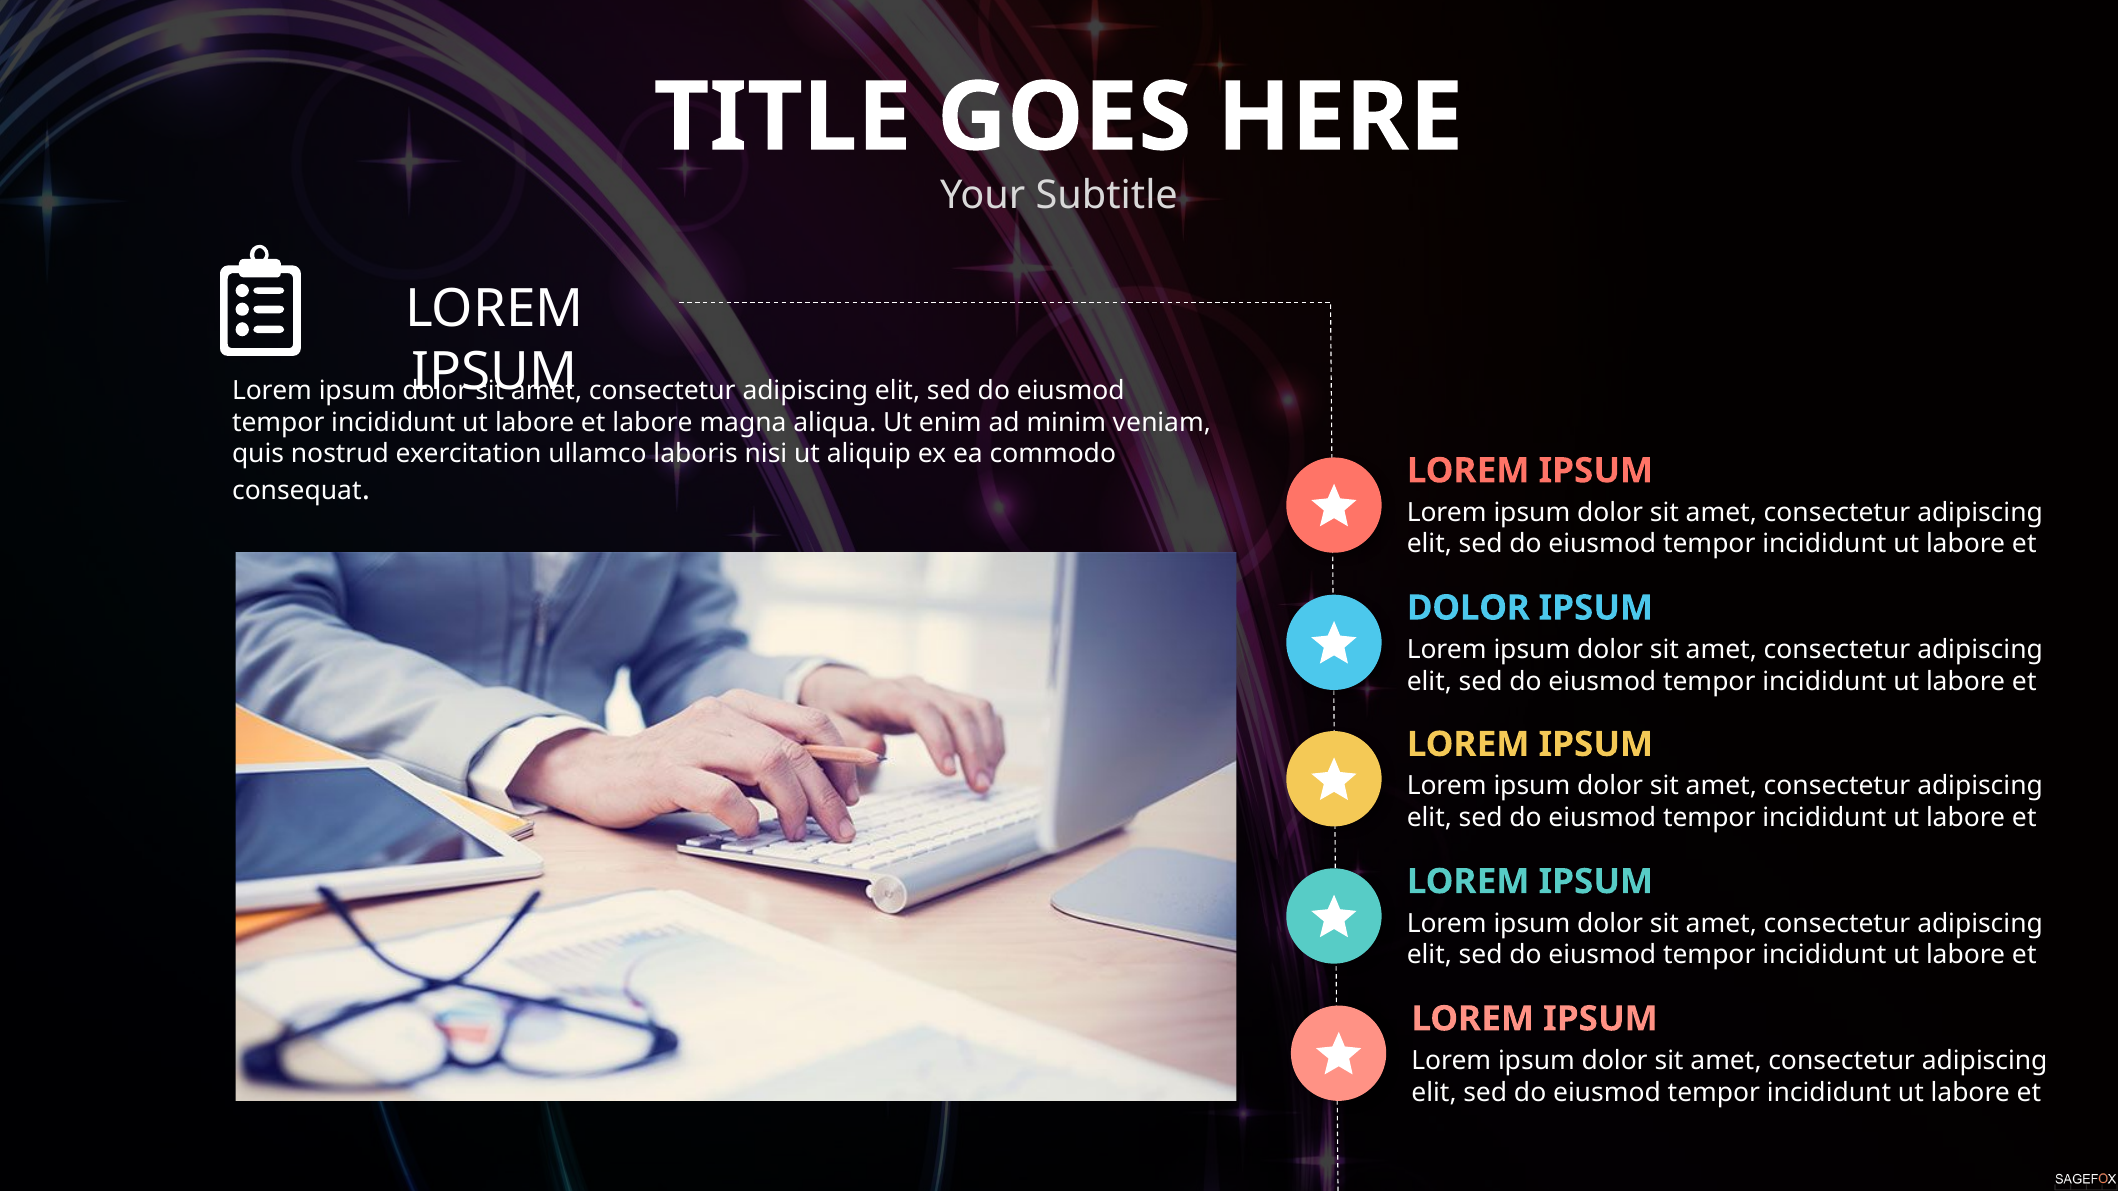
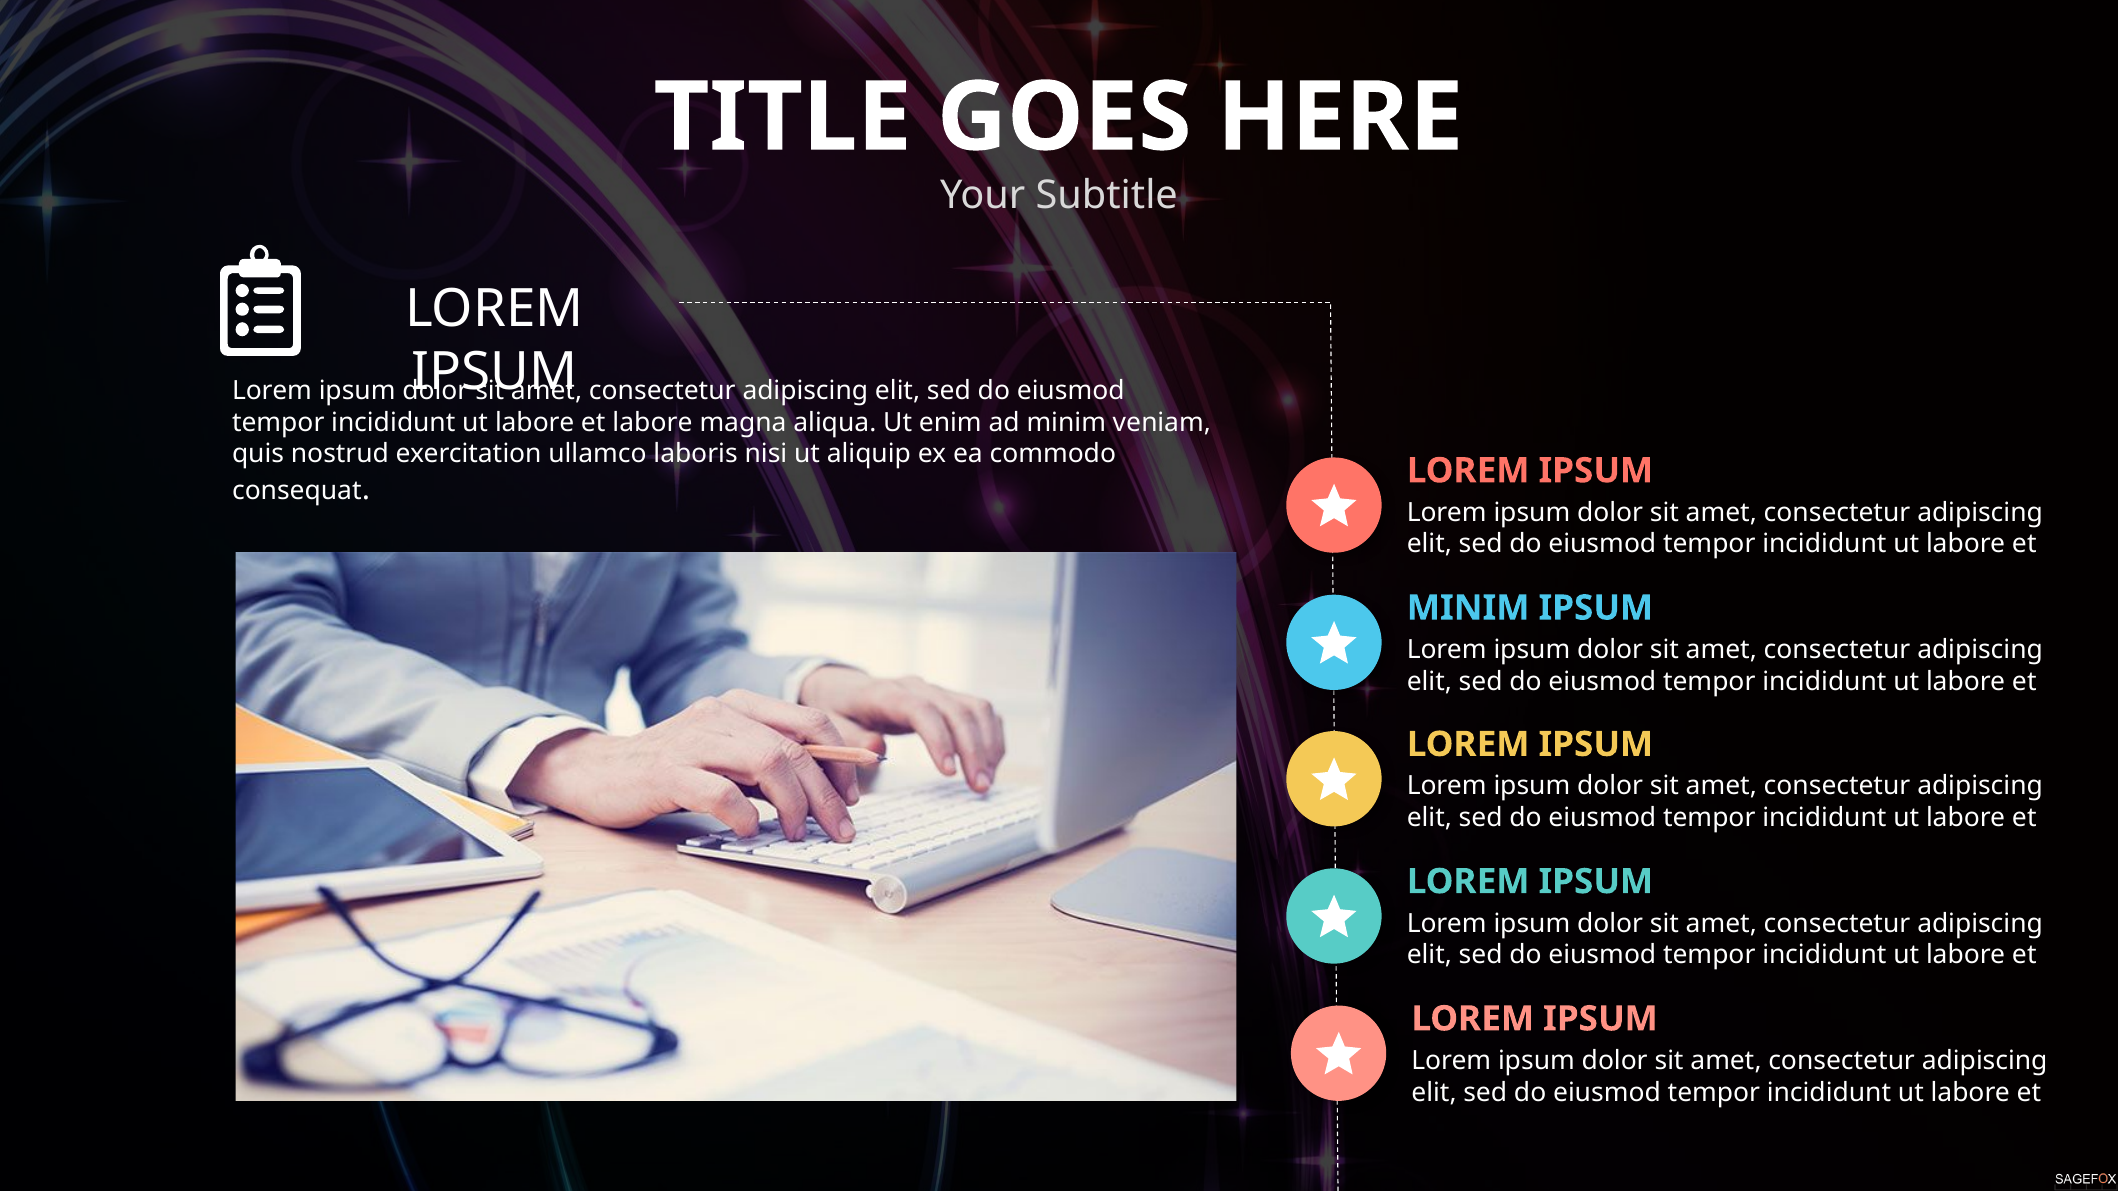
DOLOR: DOLOR -> MINIM (1468, 608)
